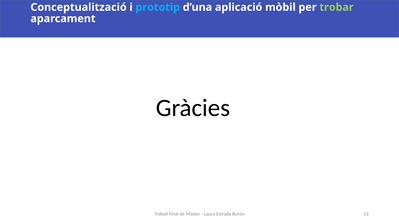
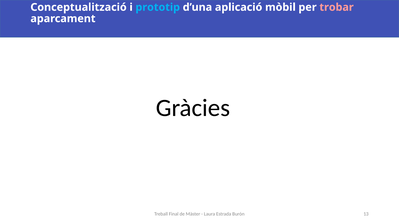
trobar colour: light green -> pink (337, 7)
